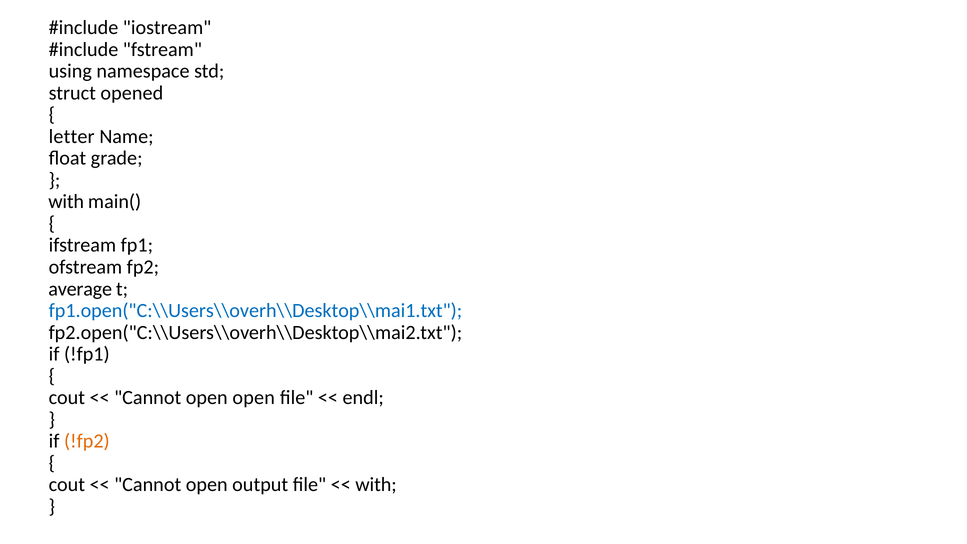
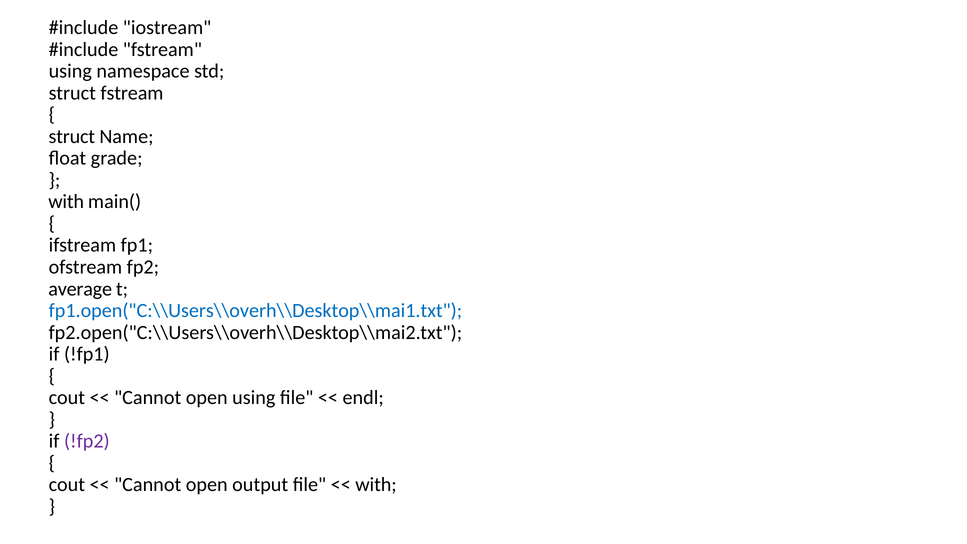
struct opened: opened -> fstream (132, 93)
letter: letter -> struct (72, 137)
open open: open -> using (254, 398)
!fp2 colour: orange -> purple (87, 441)
